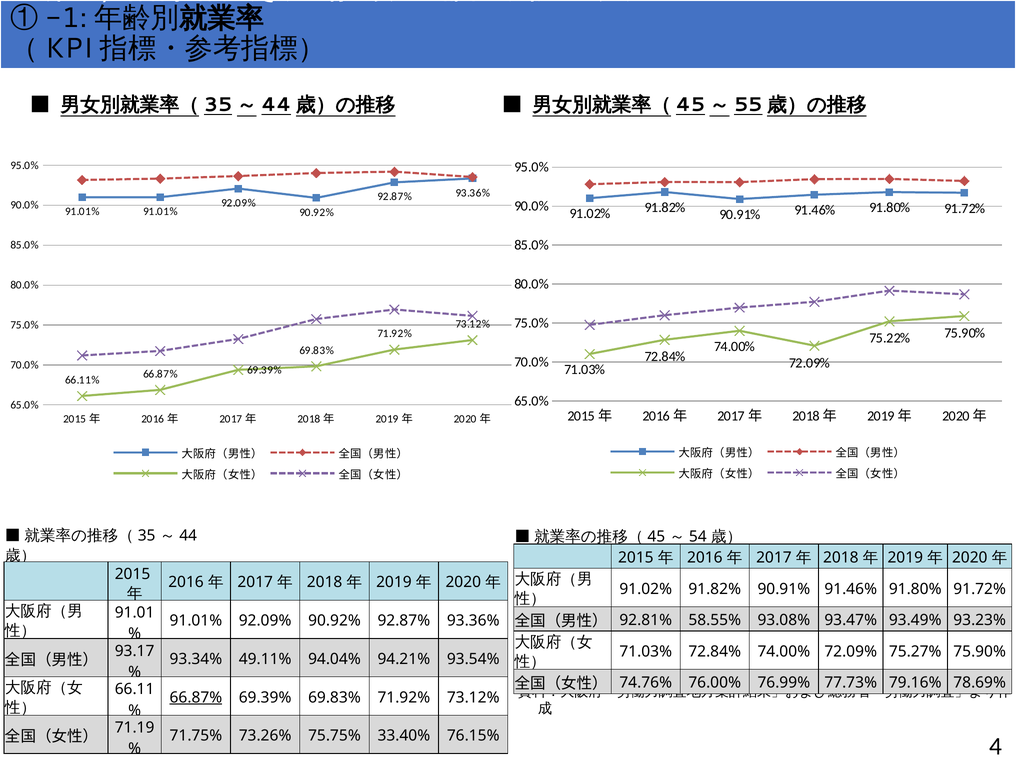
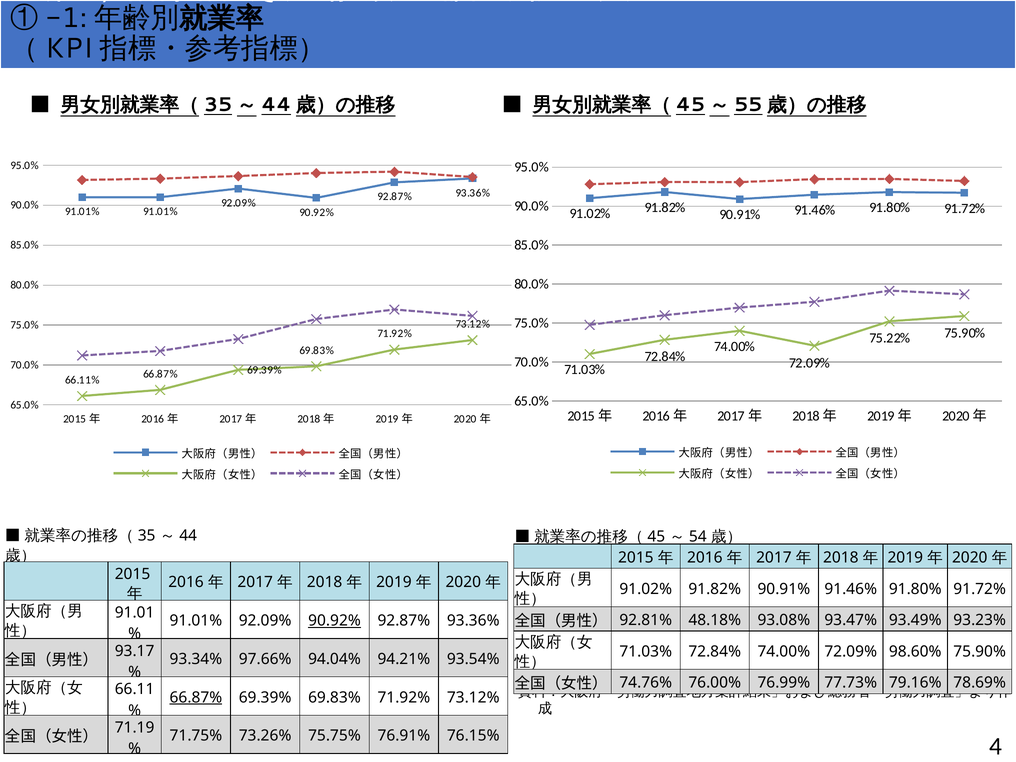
58.55%: 58.55% -> 48.18% (715, 620)
90.92% underline: none -> present (334, 621)
75.27%: 75.27% -> 98.60% (915, 652)
49.11%: 49.11% -> 97.66% (265, 659)
33.40%: 33.40% -> 76.91% (404, 736)
